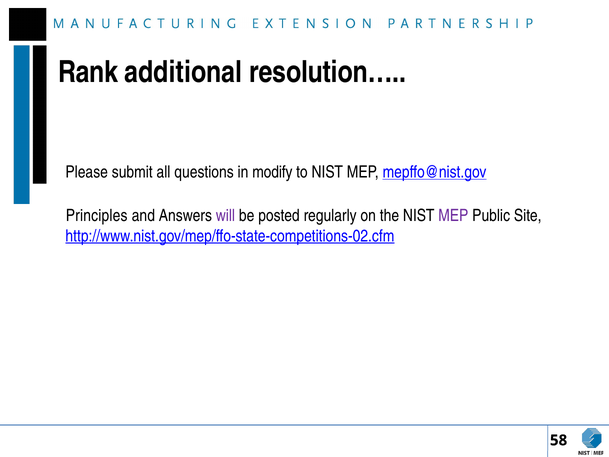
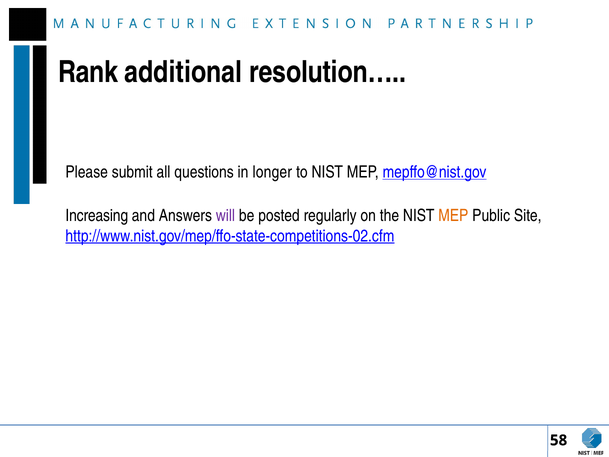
modify: modify -> longer (272, 172)
Principles: Principles -> Increasing (97, 216)
MEP colour: purple -> orange (453, 216)
